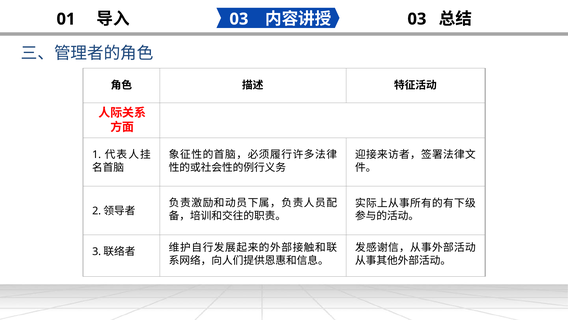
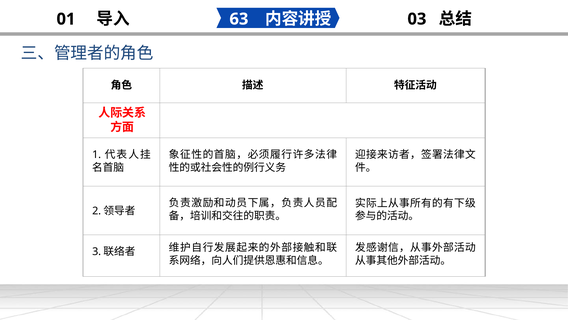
03: 03 -> 63 (239, 19)
